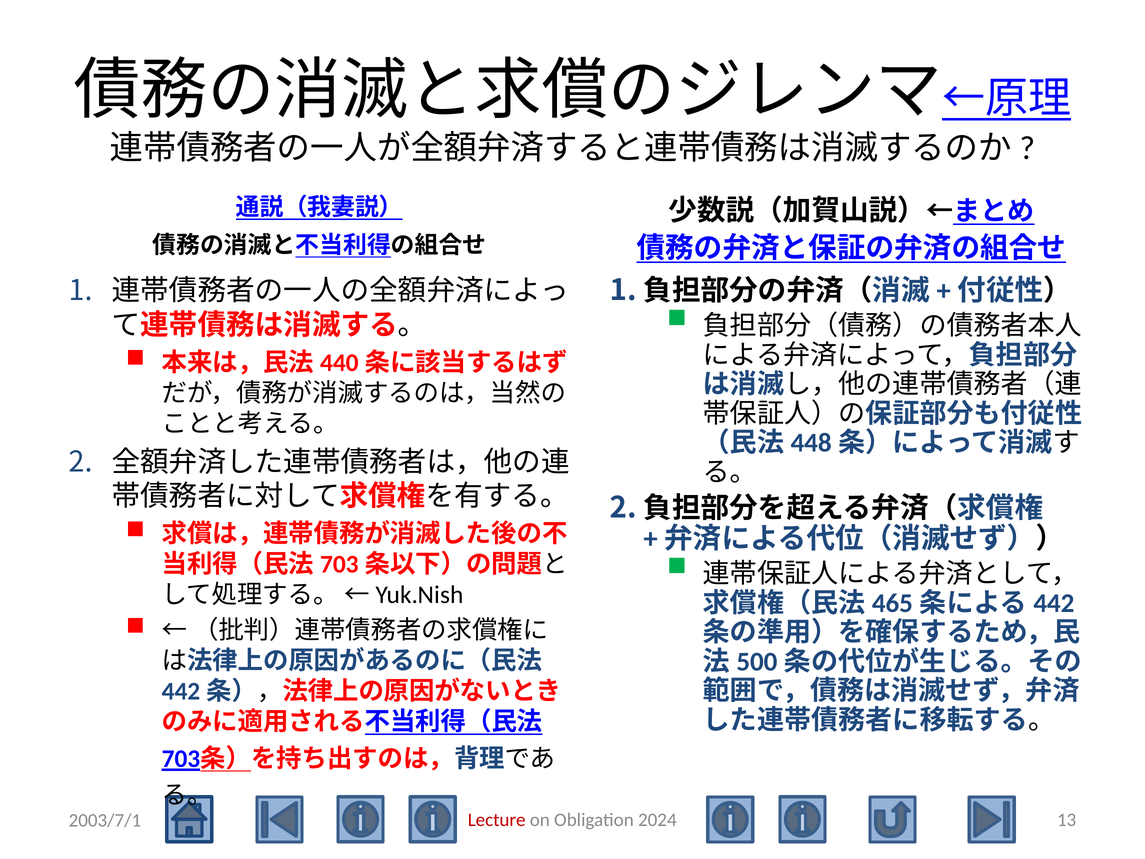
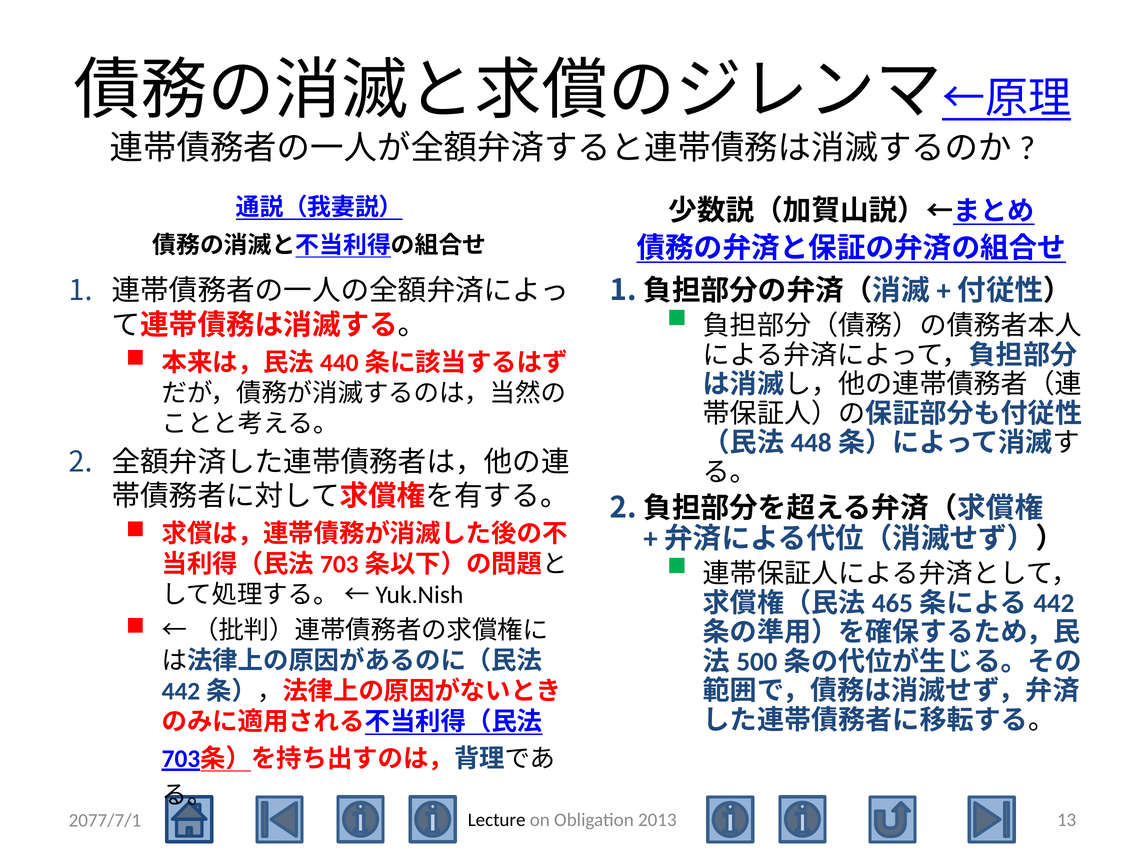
Lecture colour: red -> black (497, 820)
2024: 2024 -> 2013 (657, 820)
2003/7/1: 2003/7/1 -> 2077/7/1 (105, 820)
